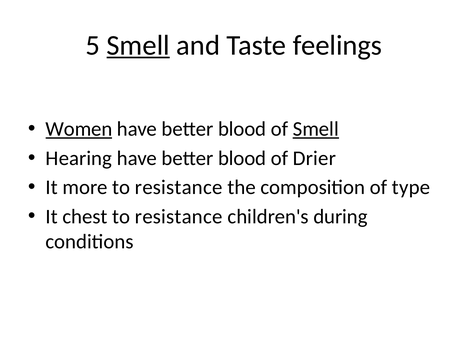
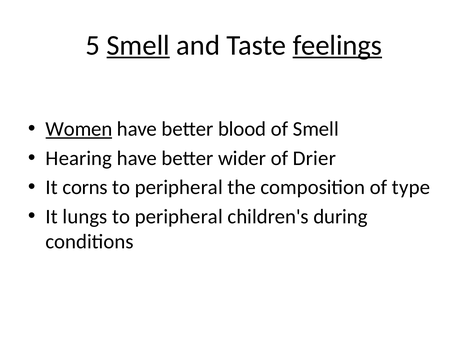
feelings underline: none -> present (337, 45)
Smell underline: present -> none (316, 129)
blood: blood -> wider (242, 158)
more: more -> corns (85, 187)
resistance: resistance -> peripheral (179, 187)
chest: chest -> lungs (85, 217)
resistance: resistance -> peripheral (179, 217)
